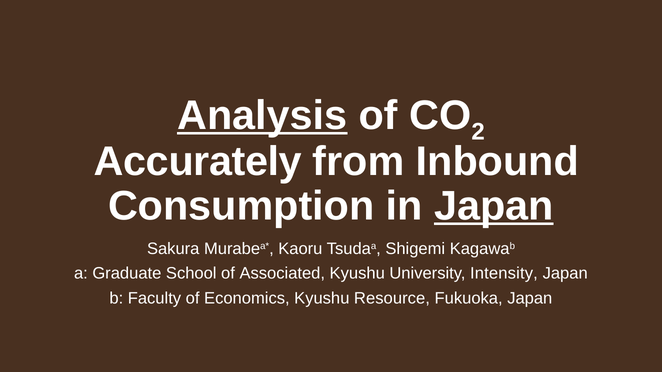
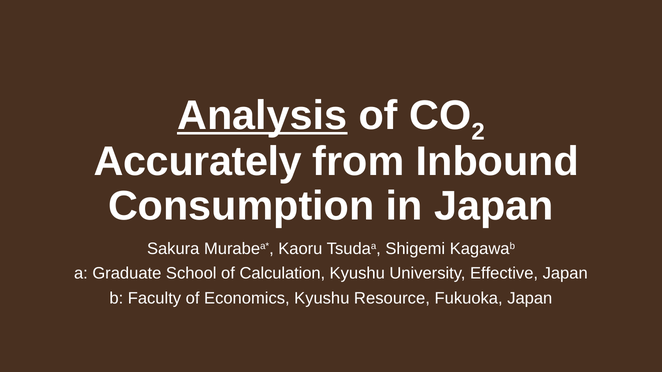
Japan underline: present -> none (494, 206)
Associated: Associated -> Calculation (282, 274)
Intensity: Intensity -> Effective (504, 274)
